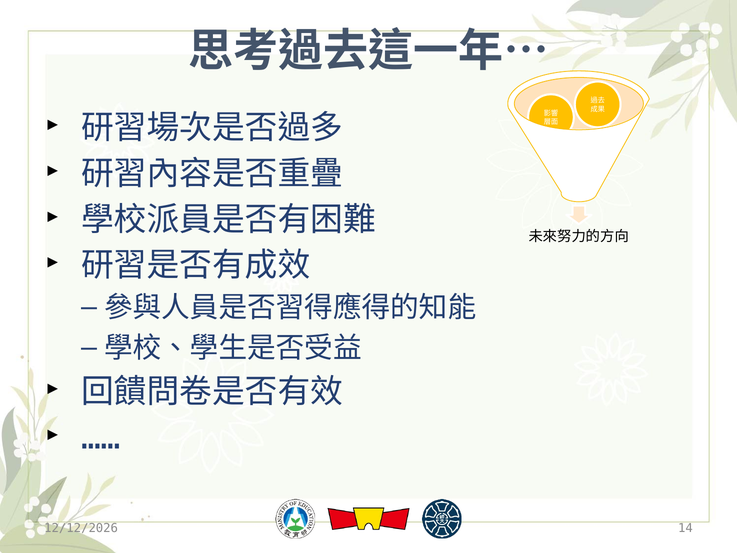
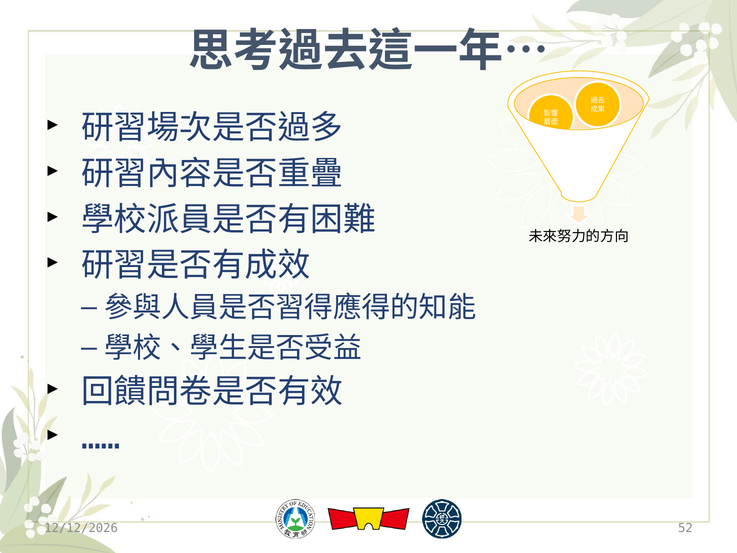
14: 14 -> 52 (685, 528)
